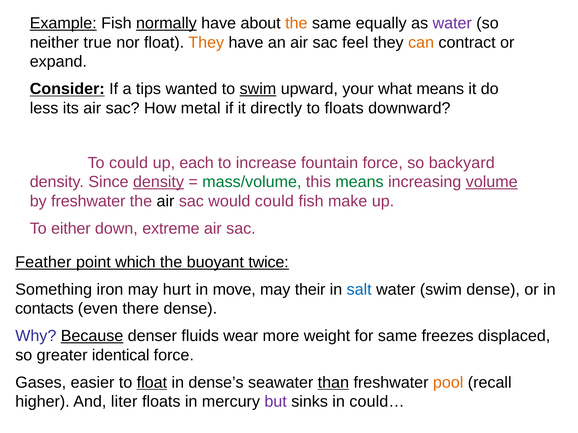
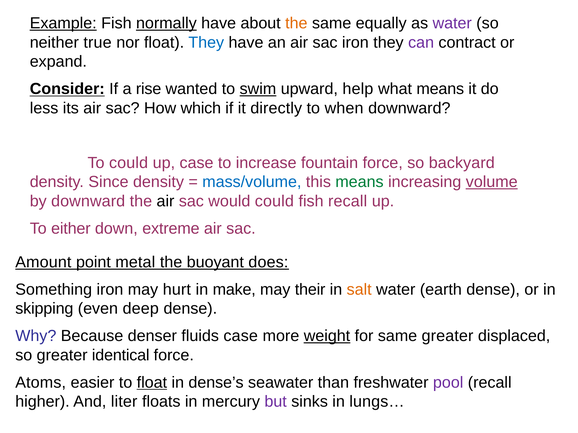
They colour: orange -> blue (206, 42)
sac feel: feel -> iron (355, 42)
can colour: orange -> purple (421, 42)
tips: tips -> rise (149, 89)
your: your -> help (358, 89)
metal: metal -> which (201, 108)
to floats: floats -> when (344, 108)
up each: each -> case (197, 163)
density underline: present -> none (158, 182)
mass/volume colour: green -> blue (252, 182)
by freshwater: freshwater -> downward (88, 202)
fish make: make -> recall (348, 202)
Feather: Feather -> Amount (43, 262)
which: which -> metal (135, 262)
twice: twice -> does (268, 262)
move: move -> make (234, 290)
salt colour: blue -> orange (359, 290)
water swim: swim -> earth (441, 290)
contacts: contacts -> skipping (44, 309)
there: there -> deep (141, 309)
Because underline: present -> none (92, 336)
fluids wear: wear -> case (241, 336)
weight underline: none -> present (327, 336)
same freezes: freezes -> greater (447, 336)
Gases: Gases -> Atoms (41, 383)
than underline: present -> none (333, 383)
pool colour: orange -> purple (448, 383)
could…: could… -> lungs… (377, 402)
